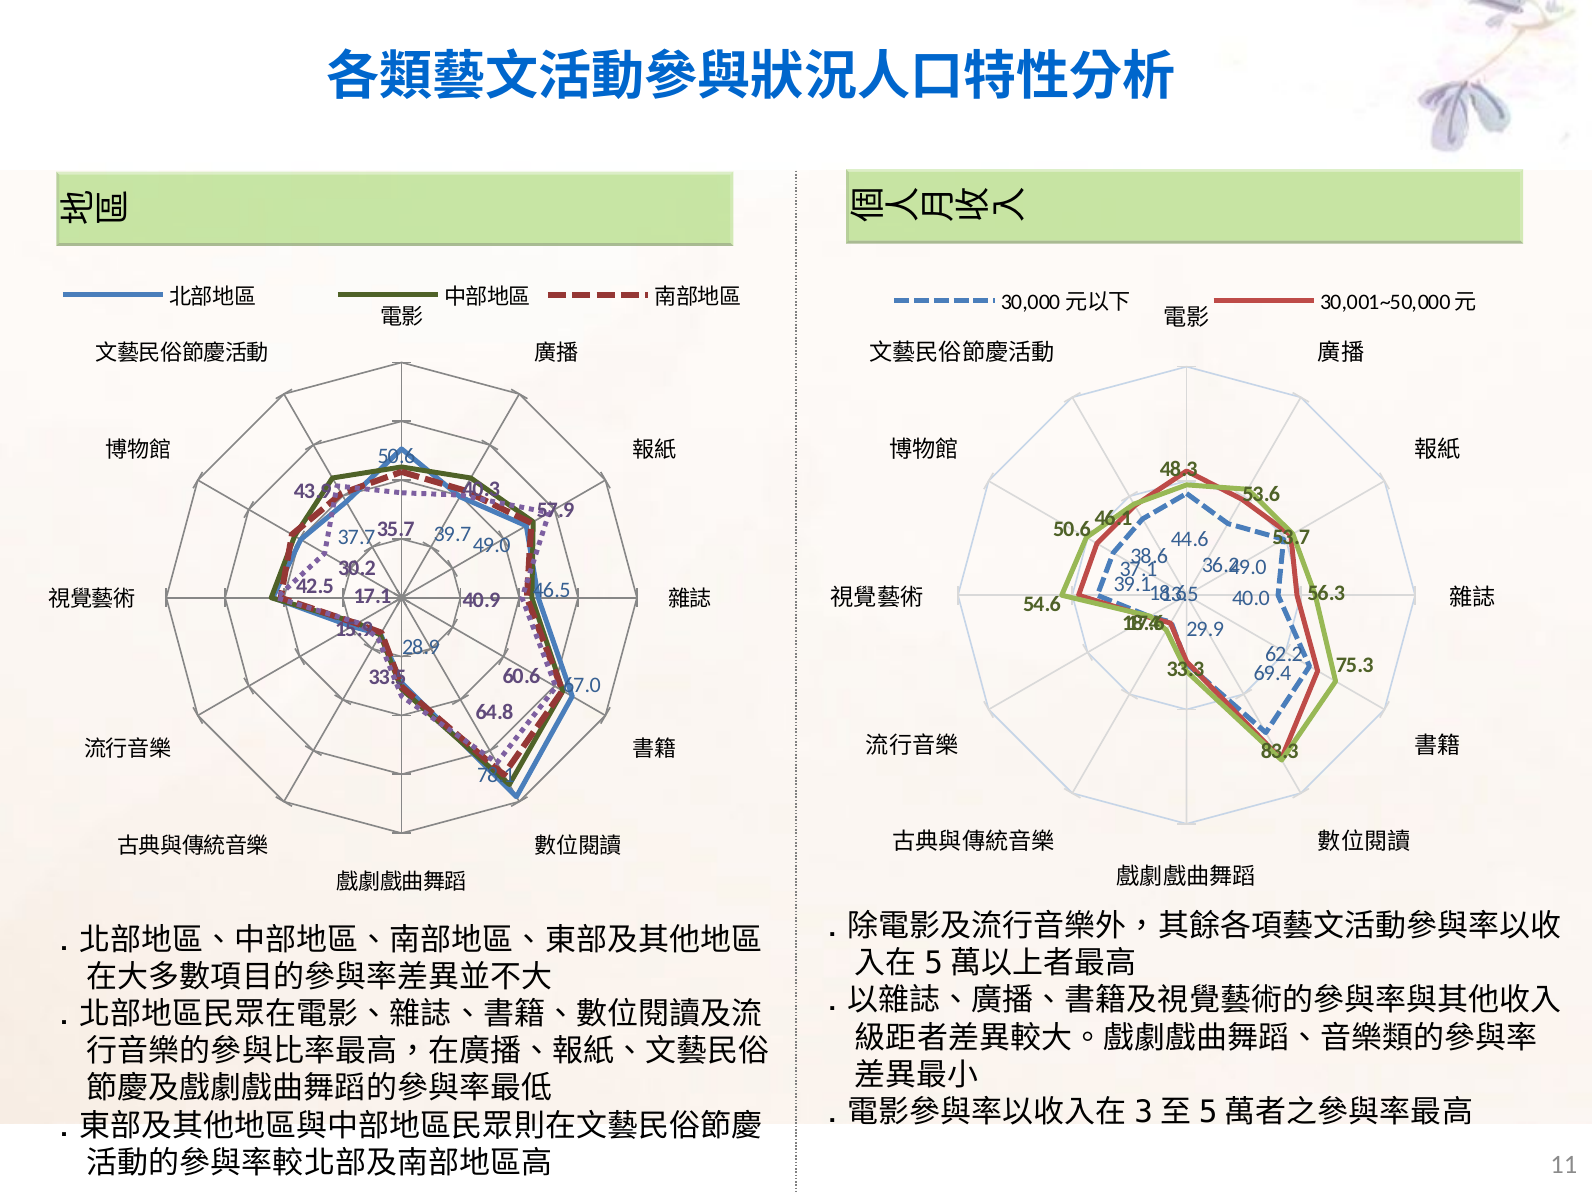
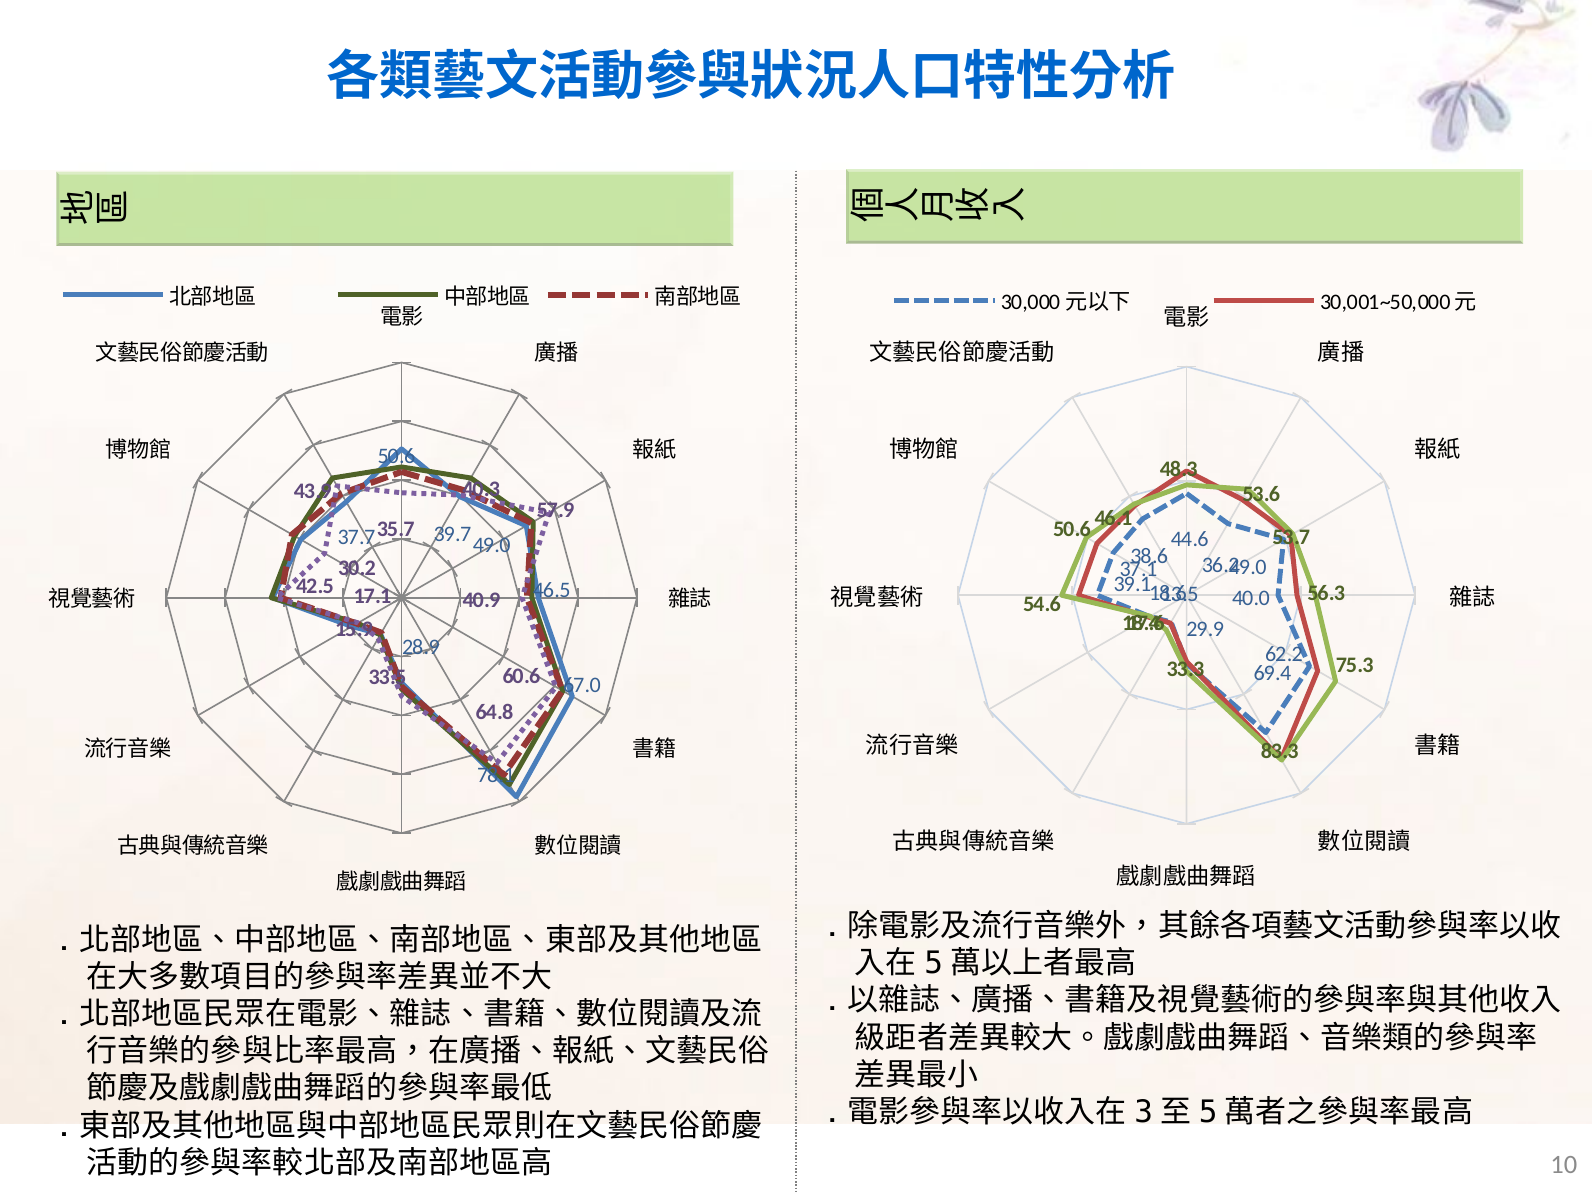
11: 11 -> 10 (1564, 1165)
